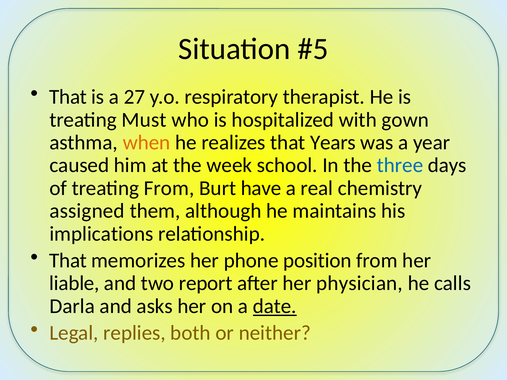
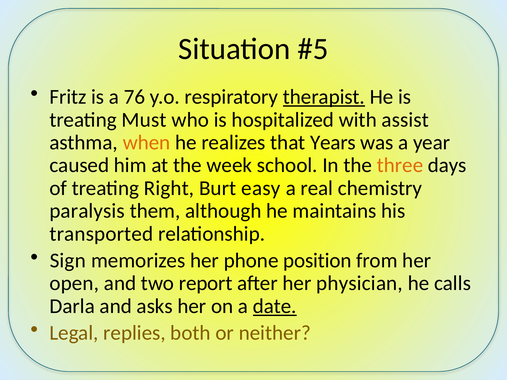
That: That -> Fritz (68, 97)
27: 27 -> 76 (134, 97)
therapist underline: none -> present (324, 97)
gown: gown -> assist (405, 120)
three colour: blue -> orange (400, 165)
treating From: From -> Right (169, 188)
have: have -> easy (261, 188)
assigned: assigned -> paralysis (87, 211)
implications: implications -> transported (101, 234)
That: That -> Sign (68, 261)
liable: liable -> open (74, 284)
